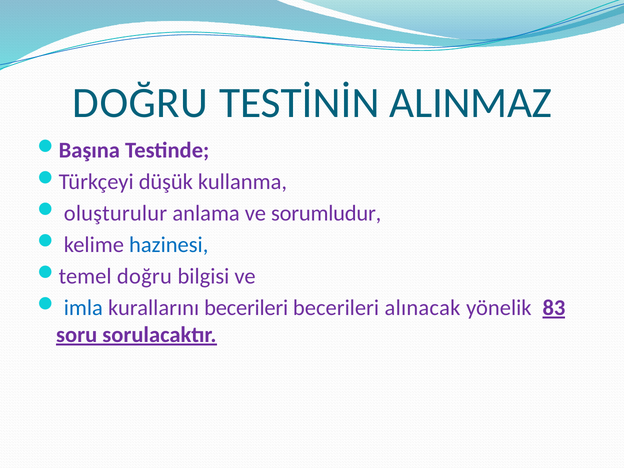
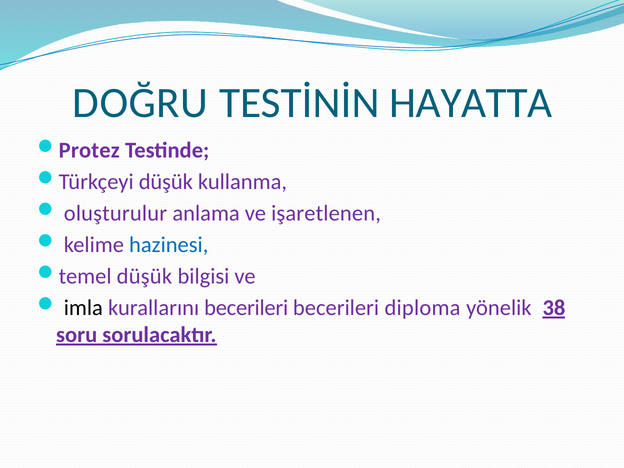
ALINMAZ: ALINMAZ -> HAYATTA (471, 103)
Başına: Başına -> Protez (89, 150)
sorumludur: sorumludur -> işaretlenen (326, 213)
temel doğru: doğru -> düşük (144, 276)
imla colour: blue -> black (83, 308)
alınacak: alınacak -> diploma (423, 308)
83: 83 -> 38 (554, 308)
